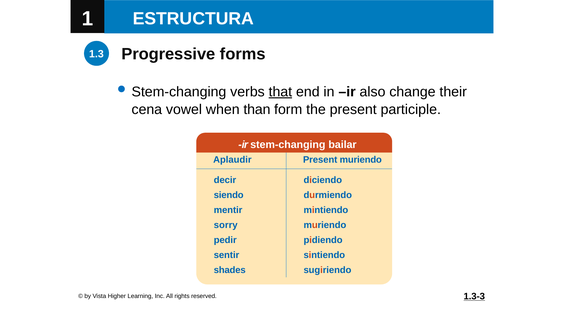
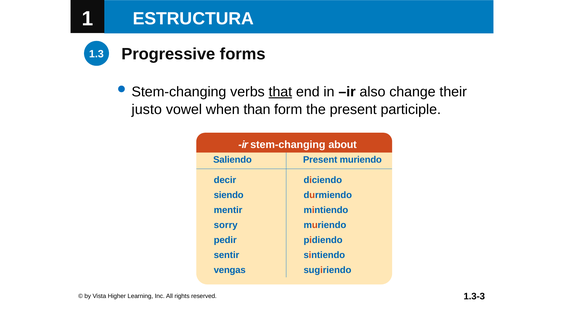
cena: cena -> justo (147, 110)
bailar: bailar -> about (343, 145)
Aplaudir: Aplaudir -> Saliendo (232, 160)
shades: shades -> vengas (230, 270)
1.3-3 underline: present -> none (474, 297)
